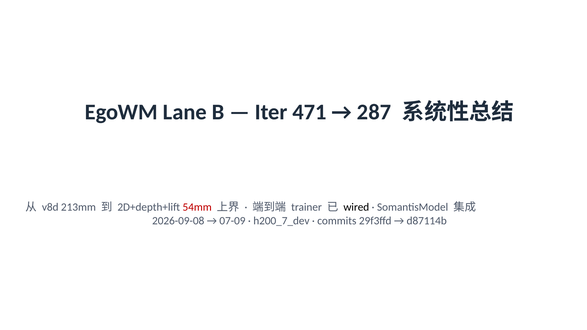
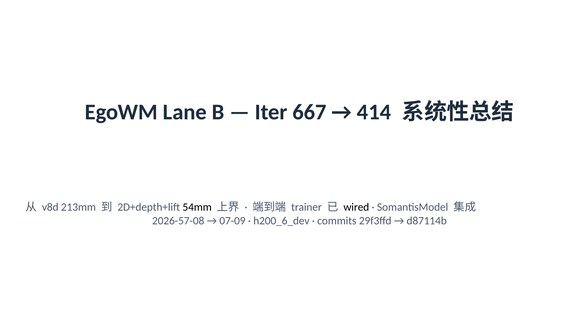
471: 471 -> 667 (310, 112)
287: 287 -> 414 (374, 112)
54mm colour: red -> black (197, 207)
2026-09-08: 2026-09-08 -> 2026-57-08 (178, 221)
h200_7_dev: h200_7_dev -> h200_6_dev (281, 221)
